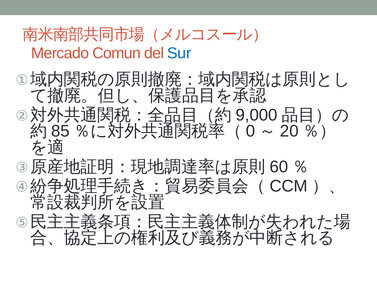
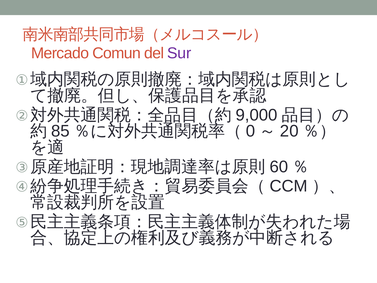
Sur colour: blue -> purple (179, 53)
